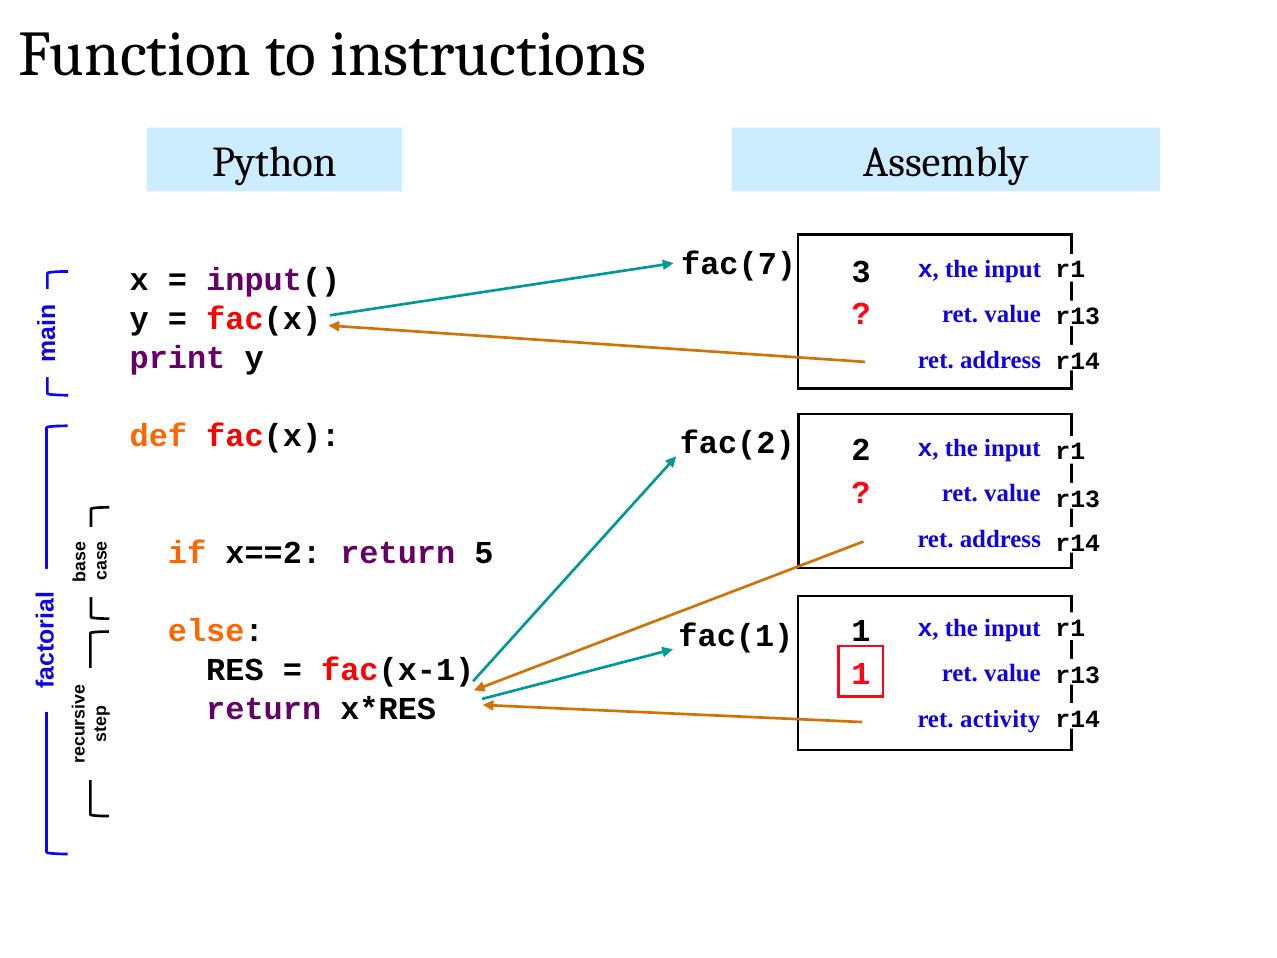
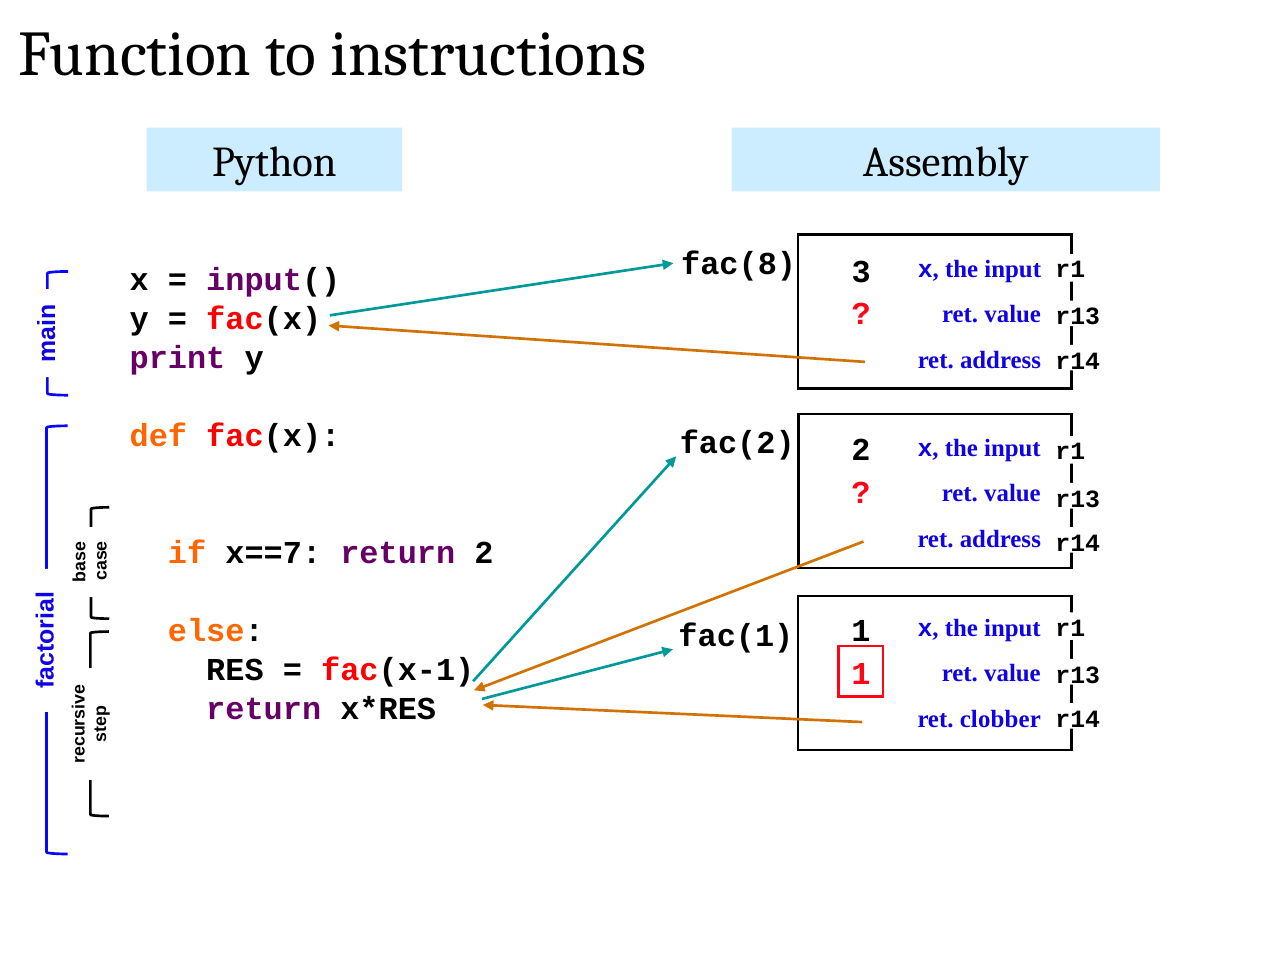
fac(7: fac(7 -> fac(8 (739, 264)
x==2: x==2 -> x==7 (273, 553)
return 5: 5 -> 2 (484, 553)
activity: activity -> clobber (1000, 719)
